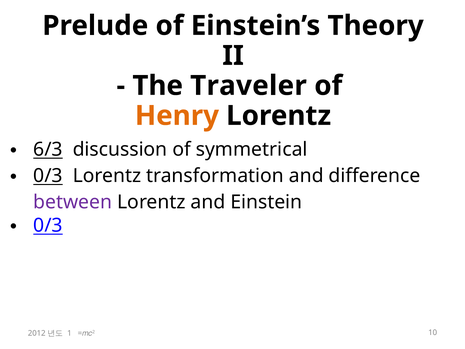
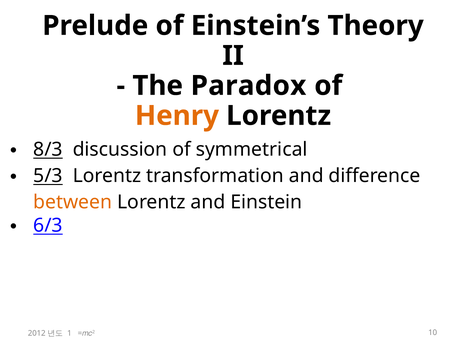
Traveler: Traveler -> Paradox (248, 86)
6/3: 6/3 -> 8/3 (48, 149)
0/3: 0/3 -> 5/3 (48, 176)
between colour: purple -> orange (73, 202)
0/3: 0/3 -> 6/3 (48, 225)
